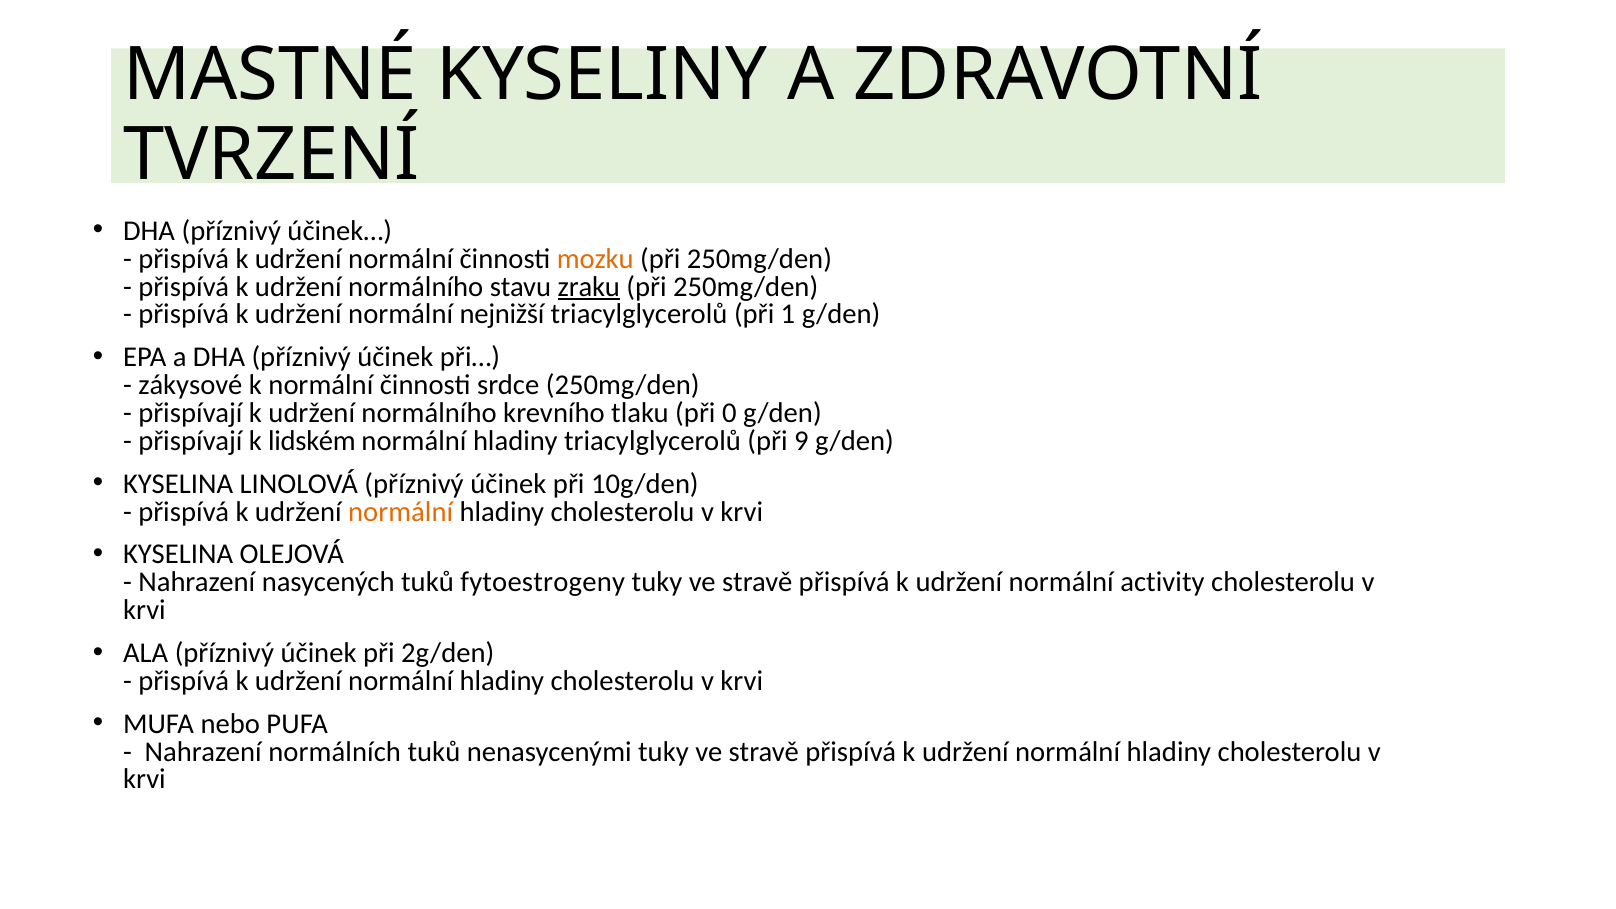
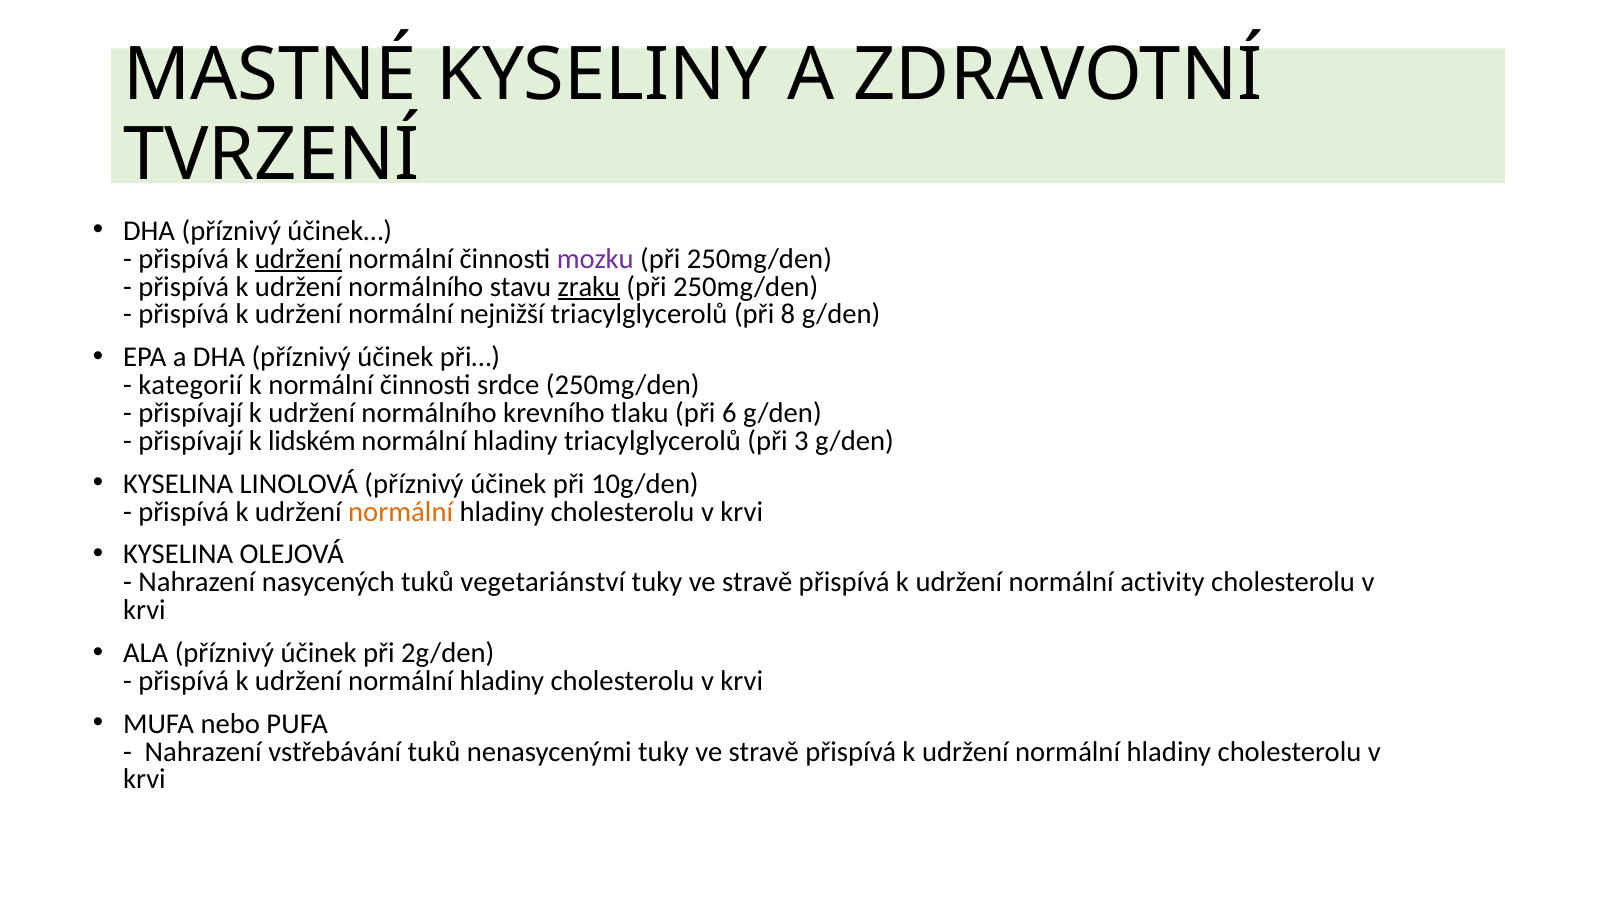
udržení underline: none -> present (298, 259)
mozku colour: orange -> purple (595, 259)
1: 1 -> 8 (788, 314)
zákysové: zákysové -> kategorií (190, 385)
0: 0 -> 6 (729, 413)
9: 9 -> 3 (801, 441)
fytoestrogeny: fytoestrogeny -> vegetariánství (543, 582)
normálních: normálních -> vstřebávání (335, 752)
